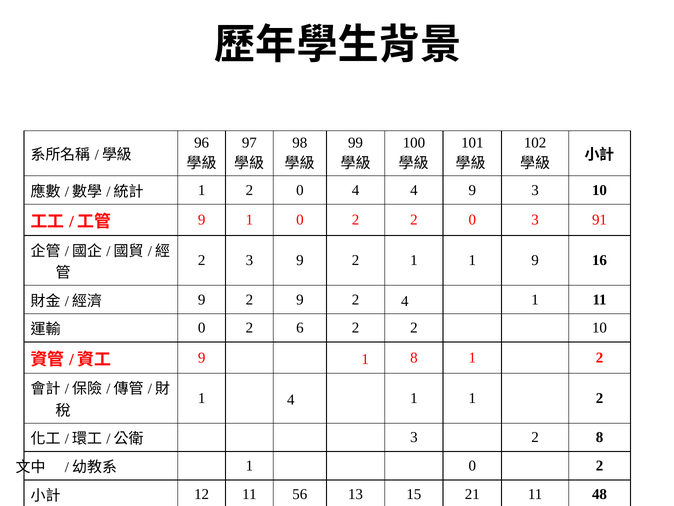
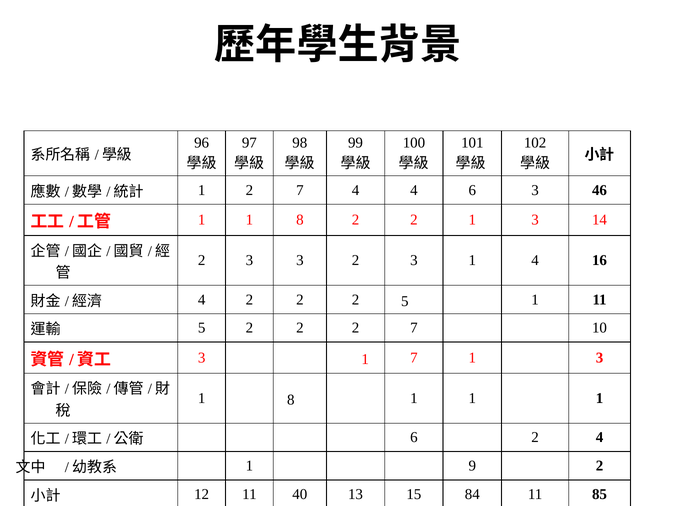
1 2 0: 0 -> 7 (300, 190)
4 9: 9 -> 6 (472, 190)
3 10: 10 -> 46 (600, 190)
9: 9 -> 1 (202, 220)
0: 0 -> 8 (300, 220)
2 2 0: 0 -> 1 (472, 220)
91: 91 -> 14 (600, 220)
3 9: 9 -> 3 (300, 260)
1: 1 -> 3 (414, 260)
1 9: 9 -> 4 (535, 260)
9: 9 -> 4 (202, 299)
9: 9 -> 2 (300, 299)
2 4: 4 -> 5 (405, 301)
0: 0 -> 5 (202, 328)
6: 6 -> 2 (300, 328)
2: 2 -> 7 (414, 328)
9: 9 -> 3 (202, 357)
1 8: 8 -> 7 (414, 357)
2: 2 -> 3 (600, 357)
4: 4 -> 8 (291, 399)
1 1 2: 2 -> 1 (600, 398)
3: 3 -> 6 (414, 437)
2 8: 8 -> 4 (600, 437)
0: 0 -> 9 (472, 465)
56: 56 -> 40 (300, 494)
21: 21 -> 84 (472, 494)
48: 48 -> 85 (600, 494)
